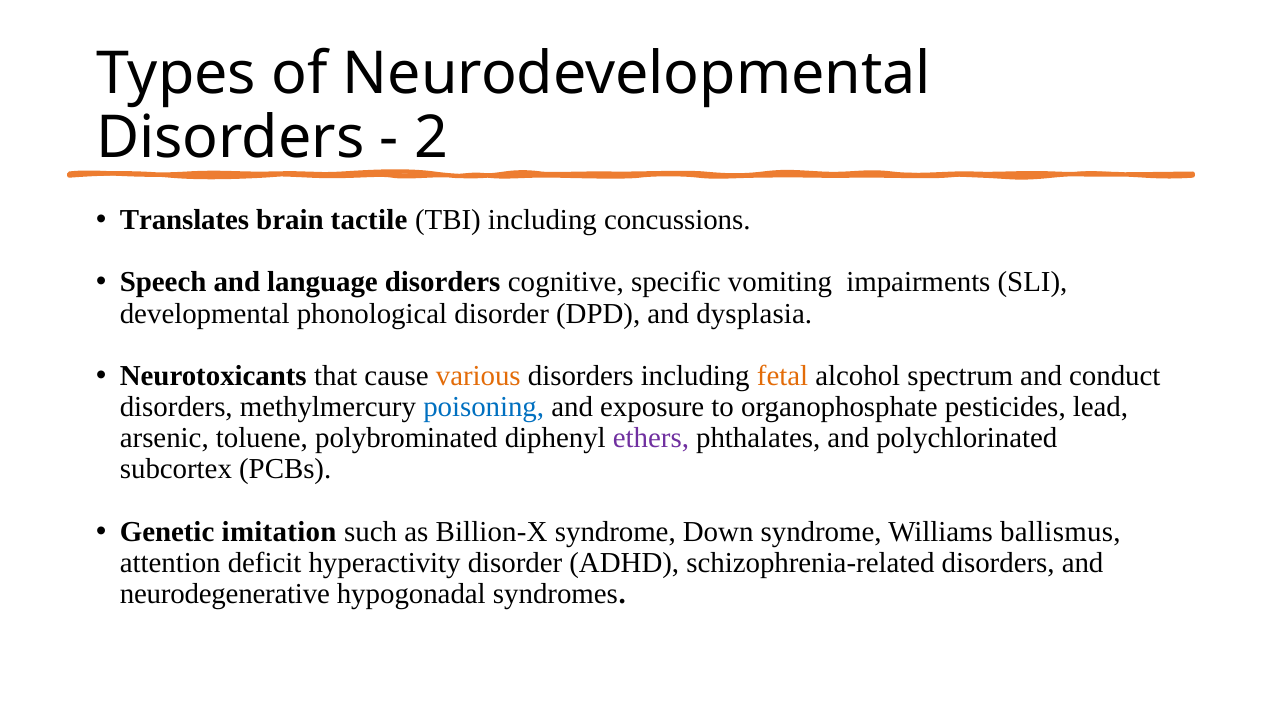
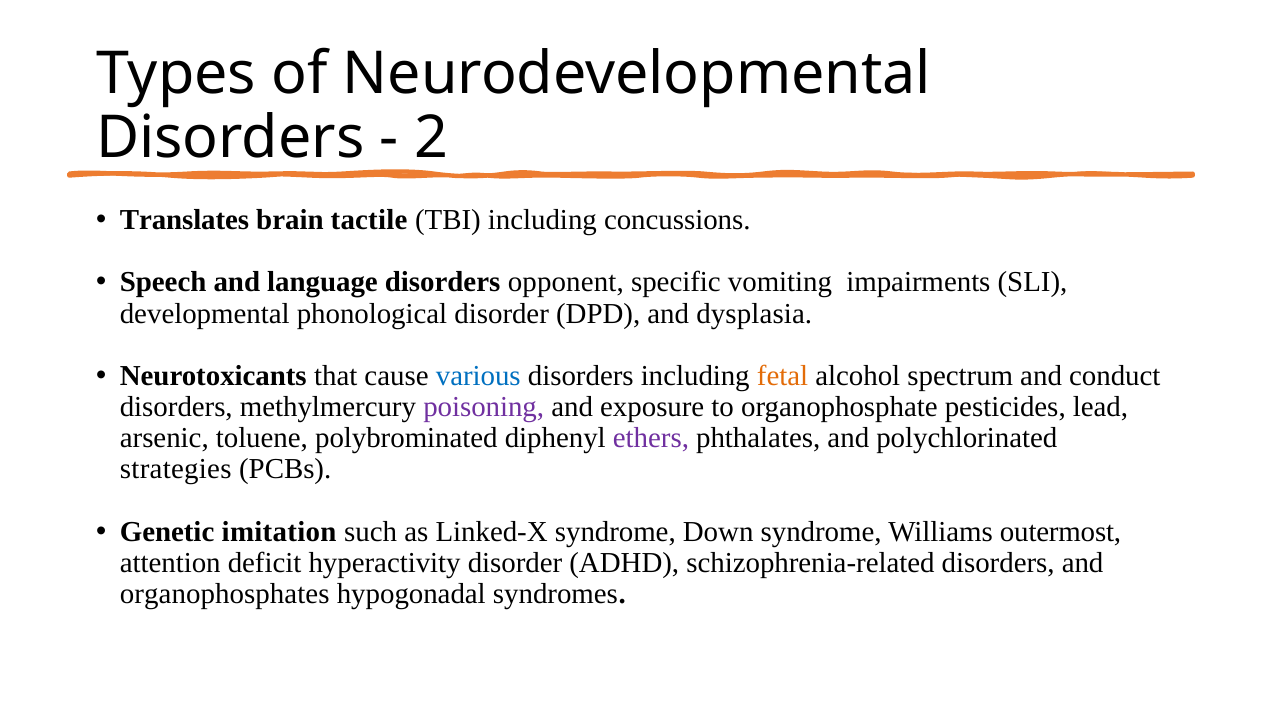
cognitive: cognitive -> opponent (566, 282)
various colour: orange -> blue (478, 376)
poisoning colour: blue -> purple (484, 407)
subcortex: subcortex -> strategies (176, 469)
Billion-X: Billion-X -> Linked-X (492, 532)
ballismus: ballismus -> outermost (1061, 532)
neurodegenerative: neurodegenerative -> organophosphates (225, 594)
